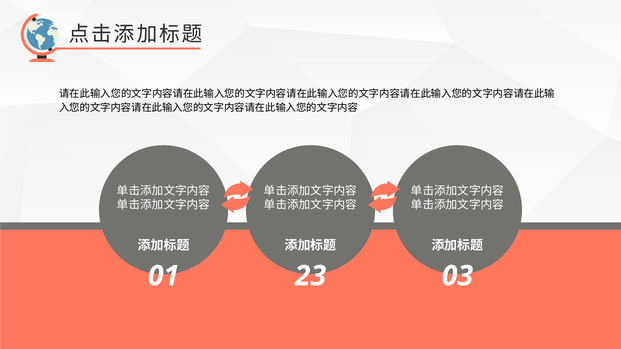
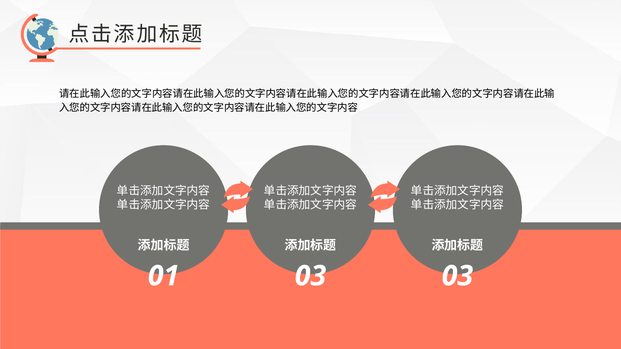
01 23: 23 -> 03 (310, 276)
